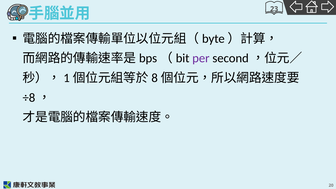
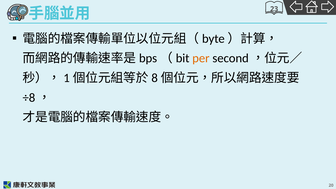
per colour: purple -> orange (201, 58)
